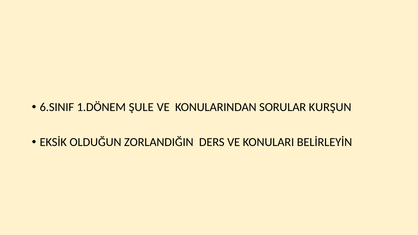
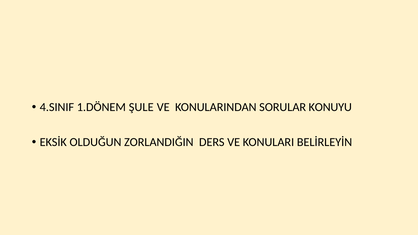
6.SINIF: 6.SINIF -> 4.SINIF (57, 107)
KURŞUN: KURŞUN -> KONUYU (330, 107)
